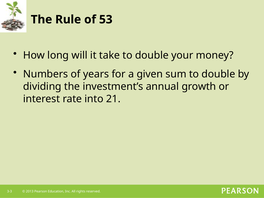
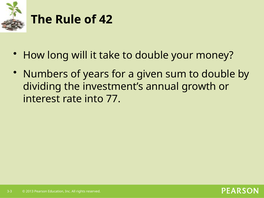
53: 53 -> 42 (106, 20)
21: 21 -> 77 (113, 99)
